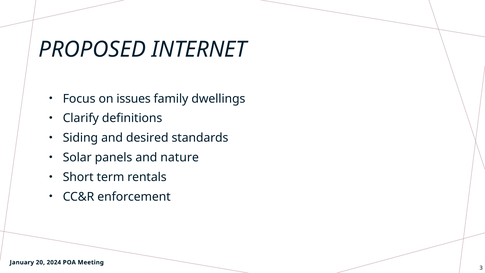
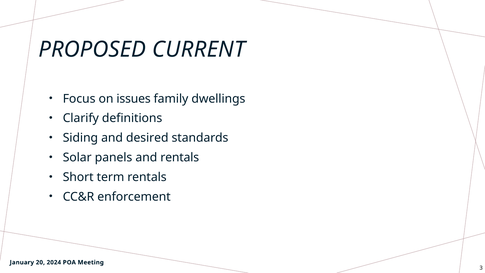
INTERNET: INTERNET -> CURRENT (199, 50)
and nature: nature -> rentals (180, 157)
